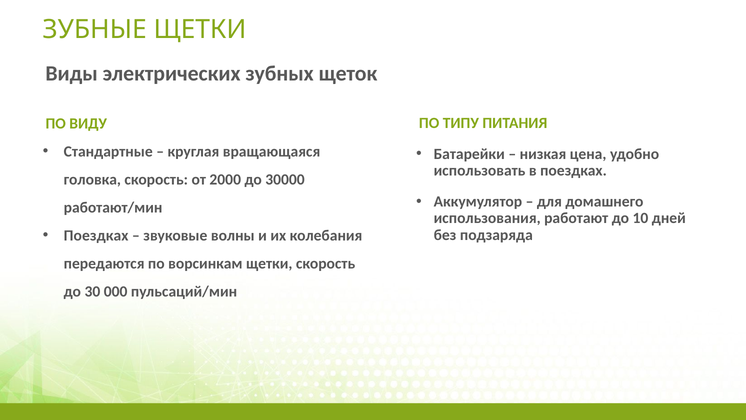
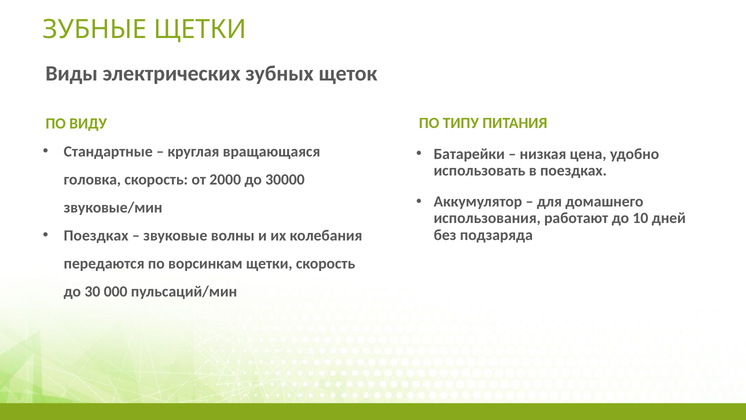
работают/мин: работают/мин -> звуковые/мин (113, 207)
